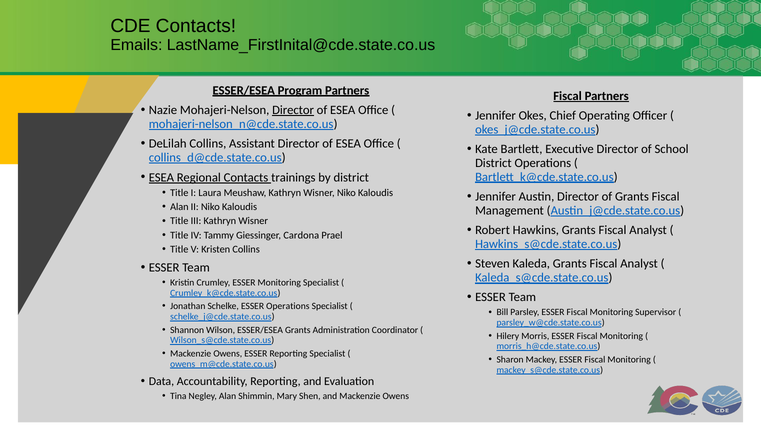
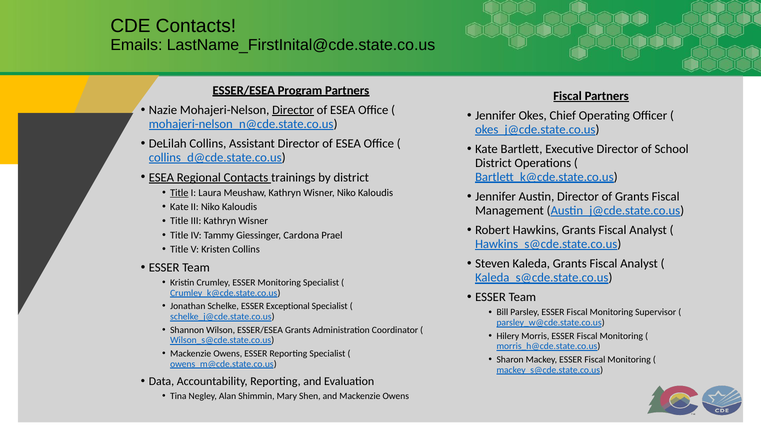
Title underline: none -> present (179, 193)
Alan: Alan -> Kate (179, 207)
ESSER Operations: Operations -> Exceptional (288, 306)
